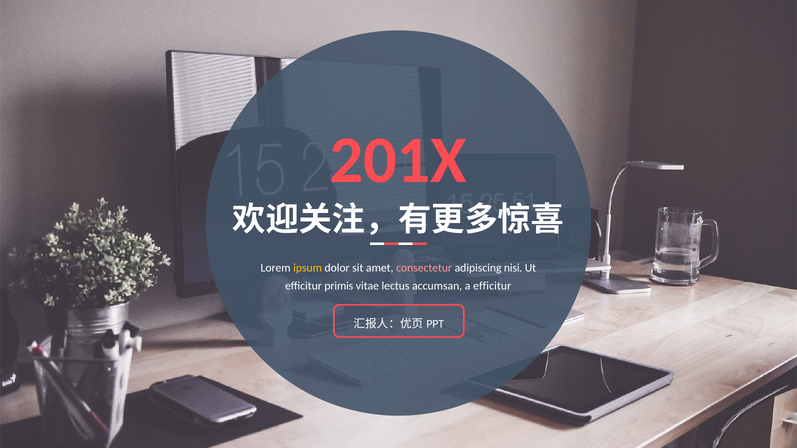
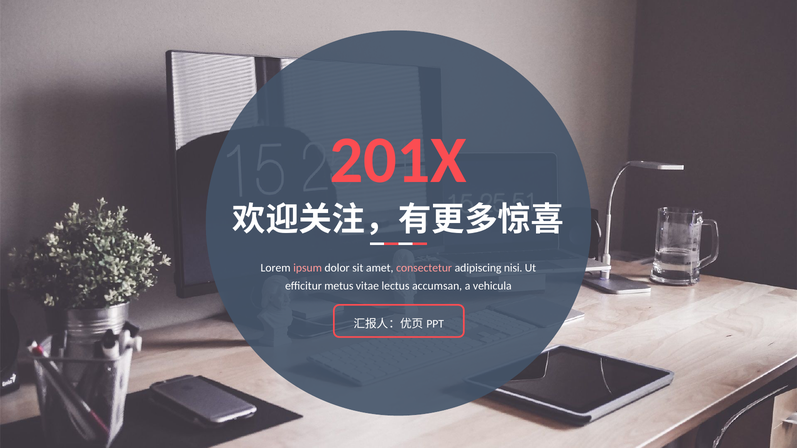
ipsum colour: yellow -> pink (308, 268)
primis: primis -> metus (339, 286)
a efficitur: efficitur -> vehicula (492, 286)
